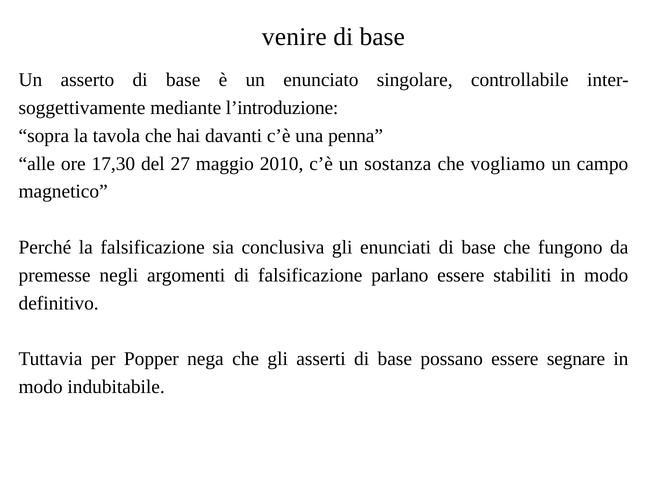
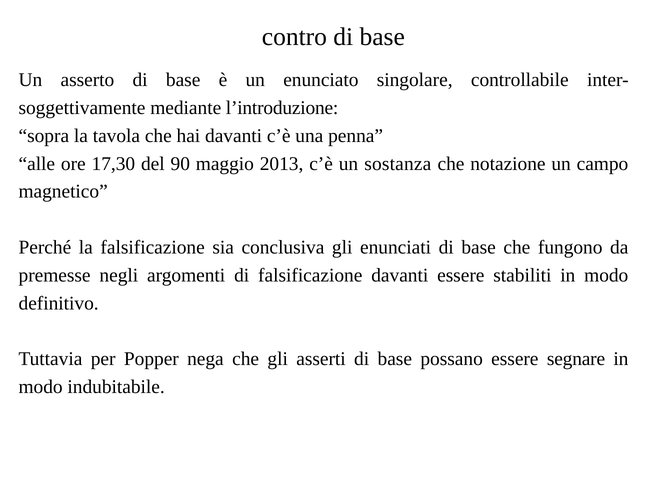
venire: venire -> contro (294, 37)
27: 27 -> 90 (180, 164)
2010: 2010 -> 2013 (282, 164)
vogliamo: vogliamo -> notazione (508, 164)
falsificazione parlano: parlano -> davanti (400, 275)
